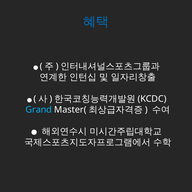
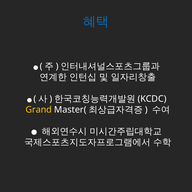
Grand colour: light blue -> yellow (39, 110)
